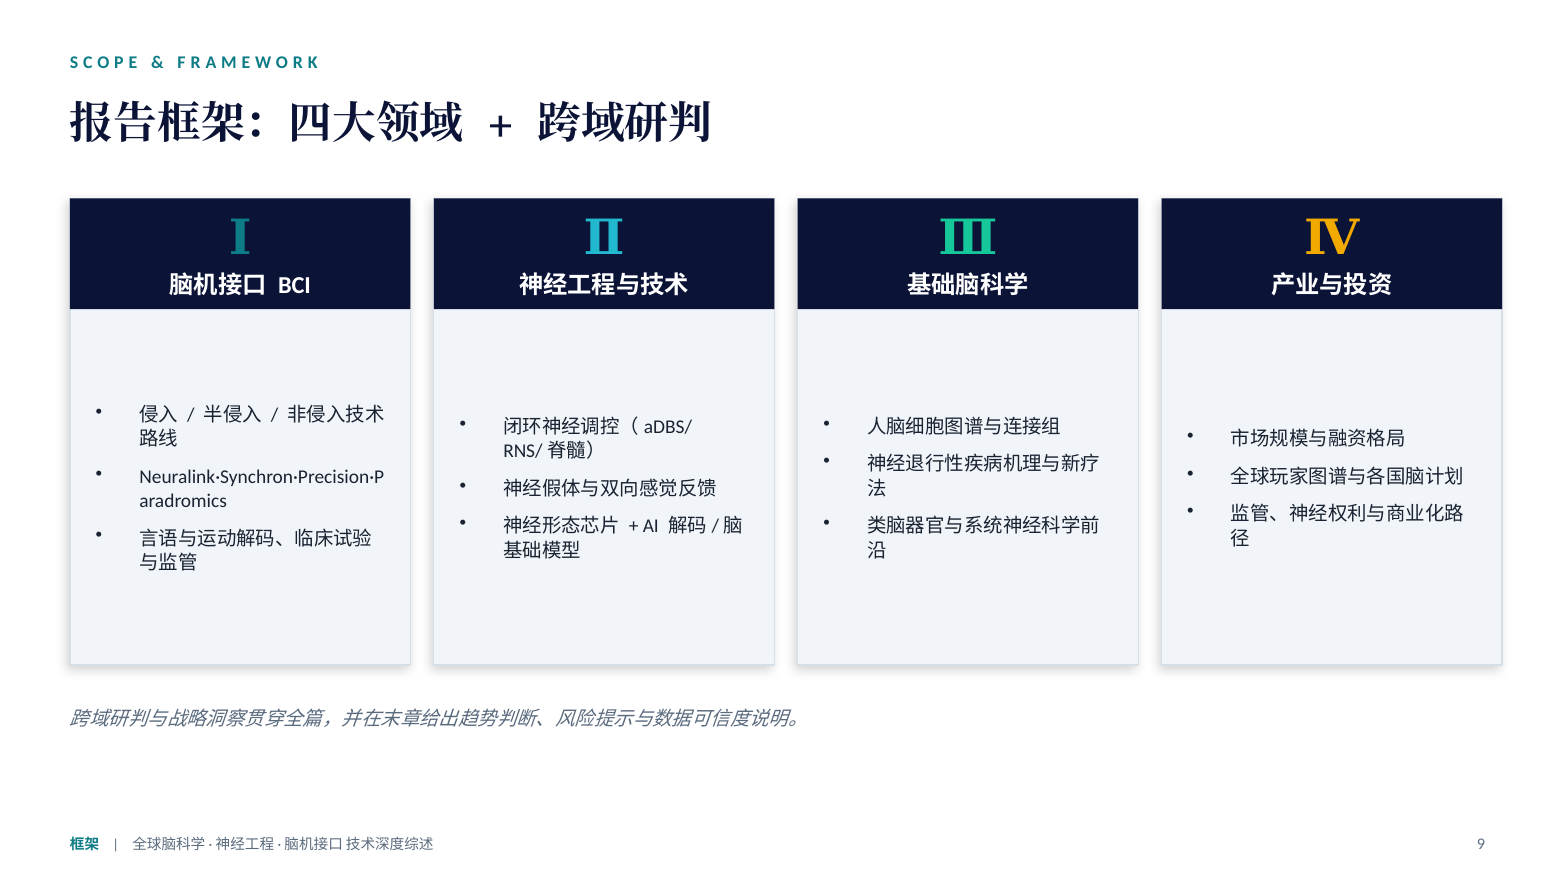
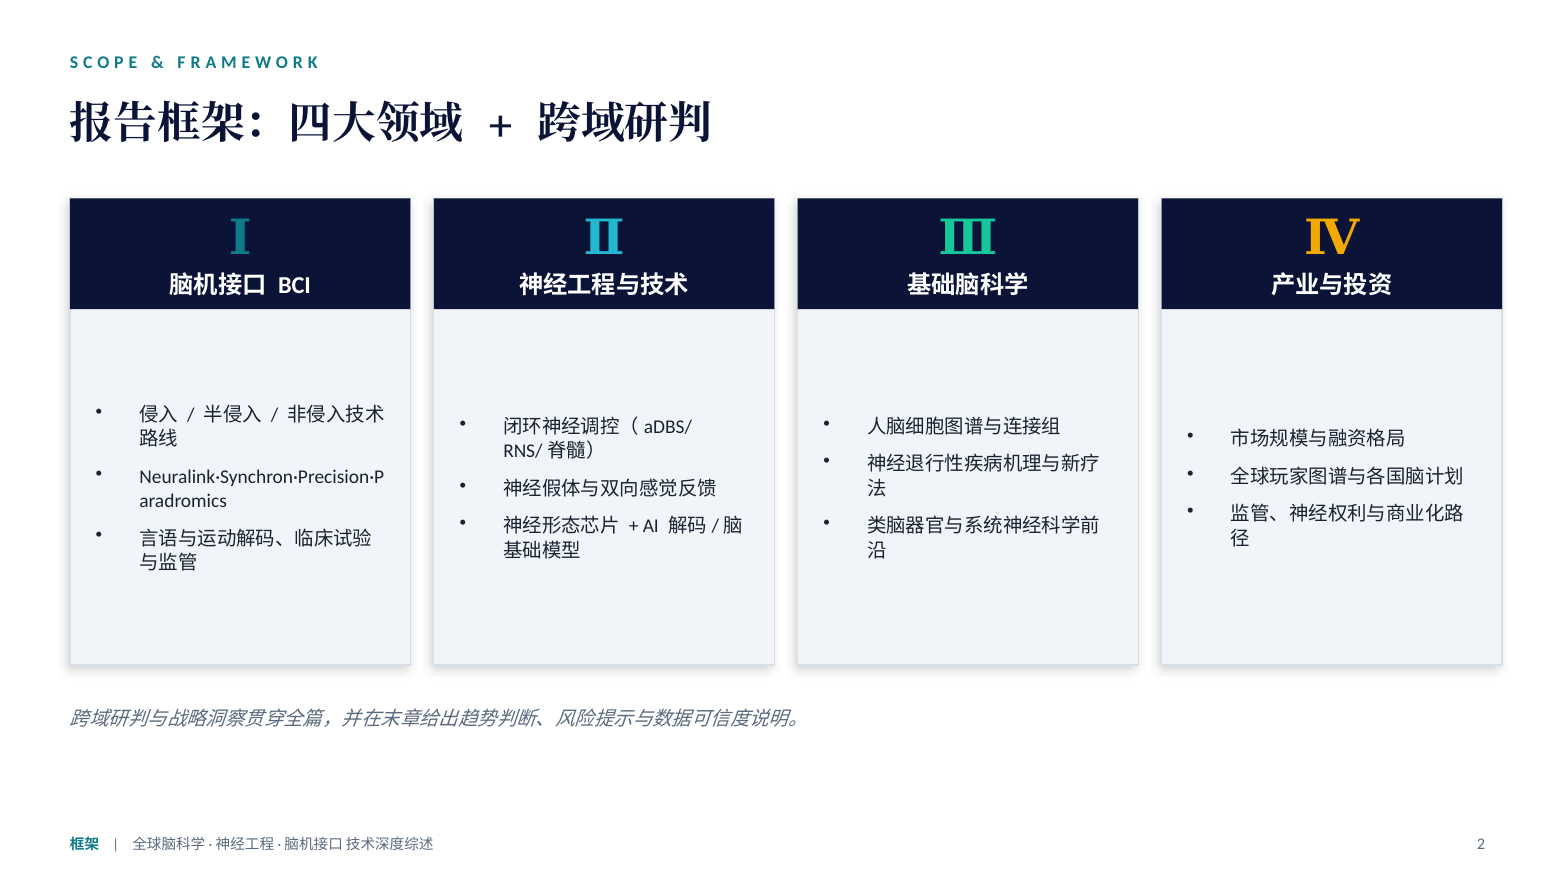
9: 9 -> 2 (1481, 844)
